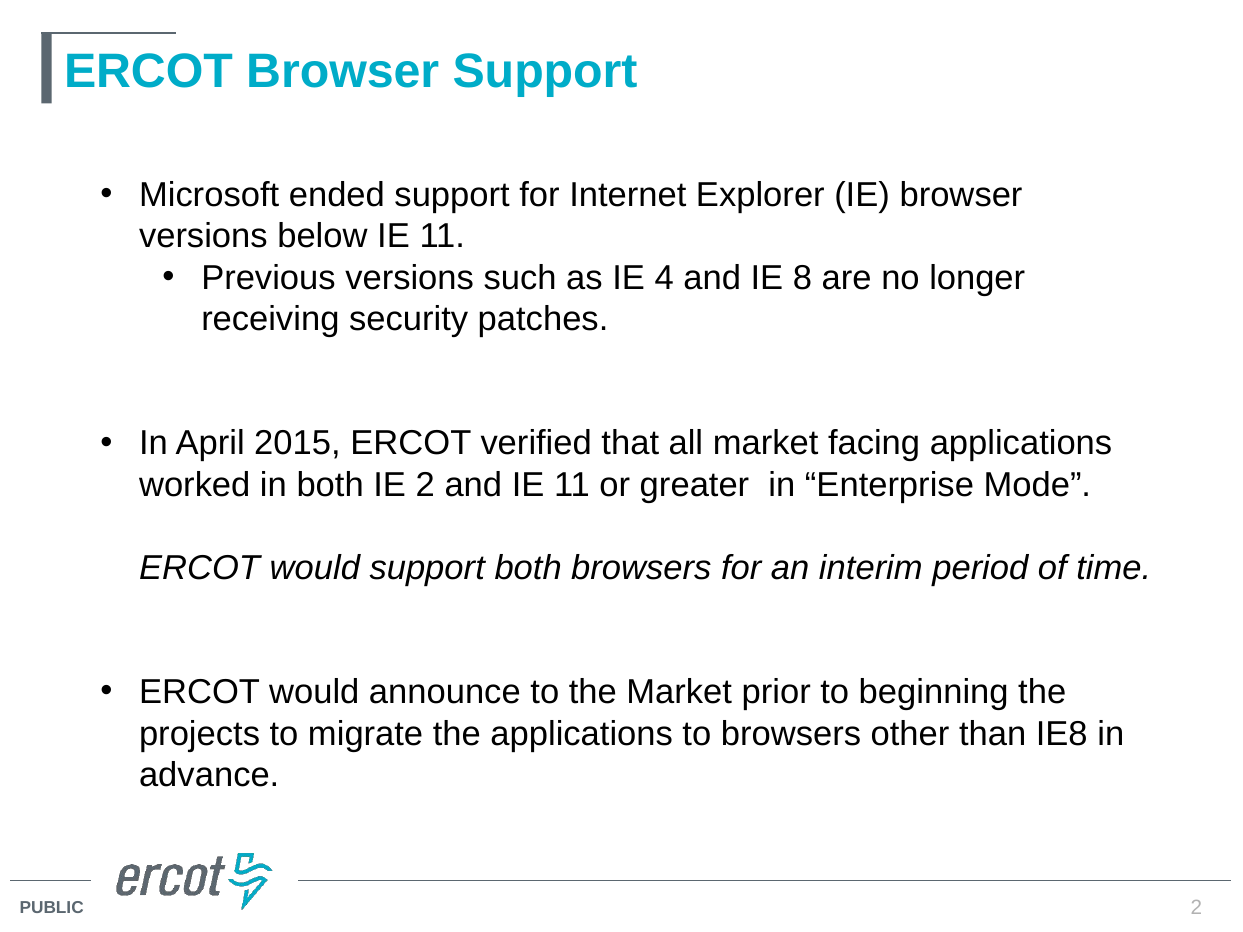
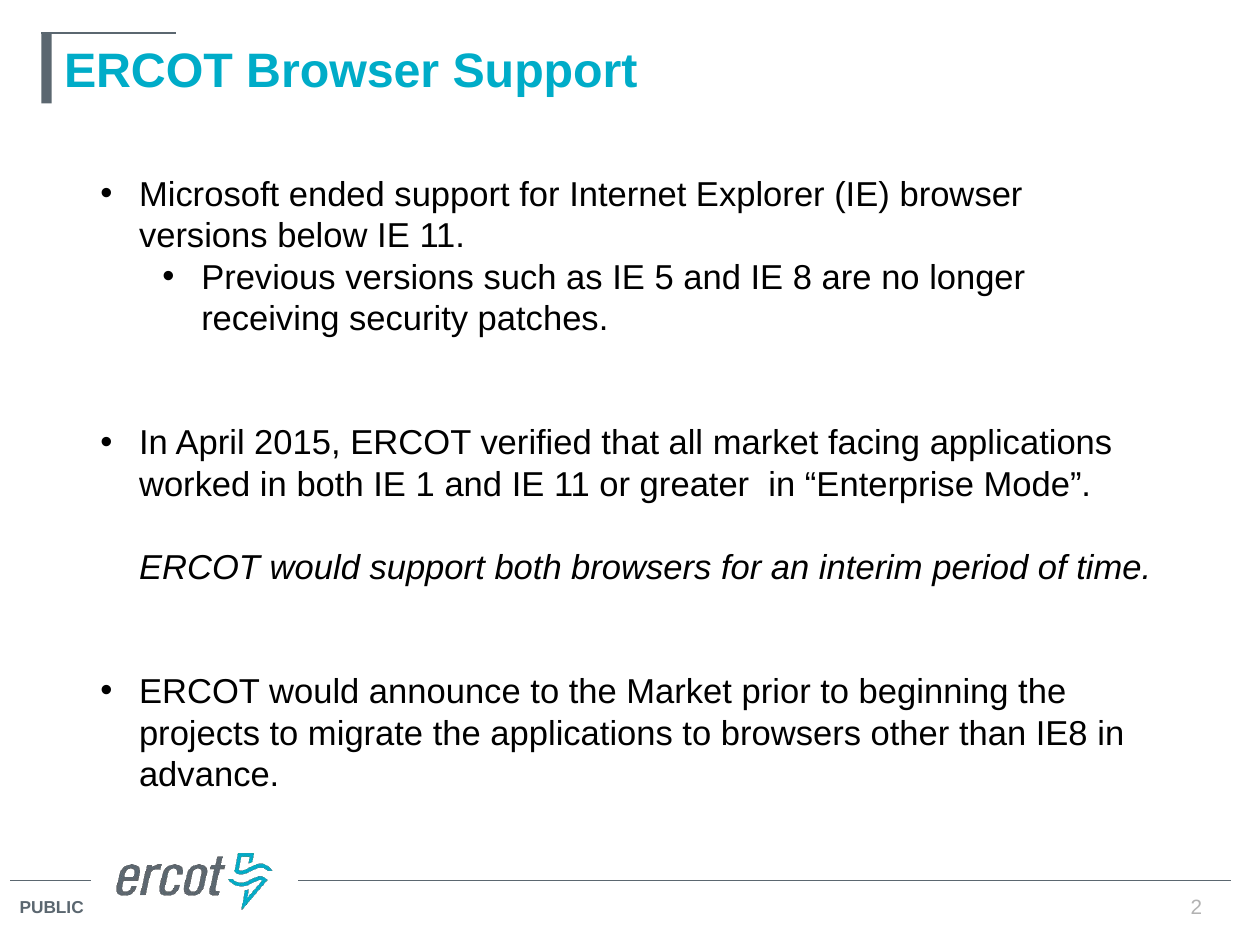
4: 4 -> 5 (664, 278)
IE 2: 2 -> 1 (425, 485)
